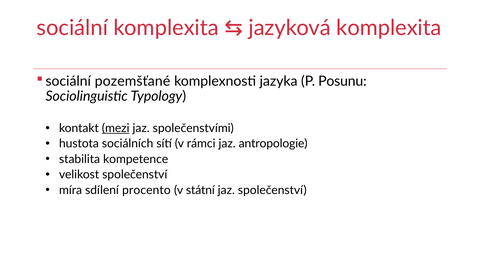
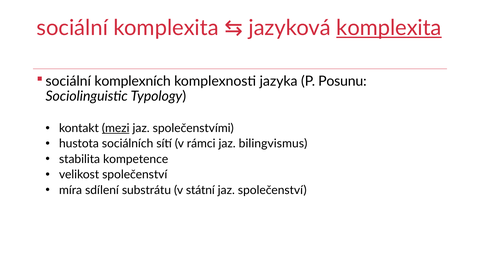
komplexita underline: none -> present (389, 28)
pozemšťané: pozemšťané -> komplexních (133, 81)
antropologie: antropologie -> bilingvismus (273, 144)
procento: procento -> substrátu (146, 190)
